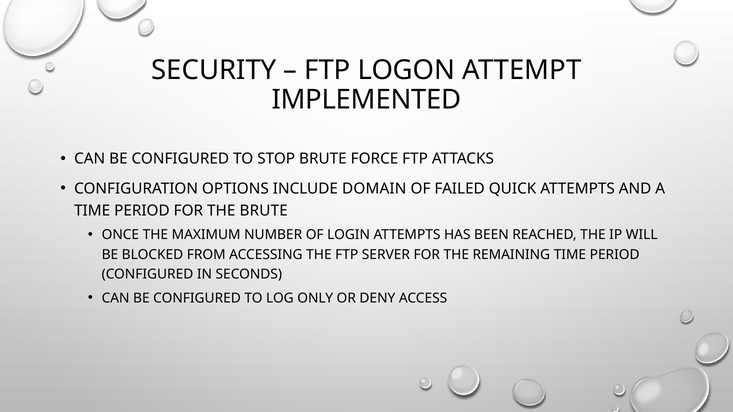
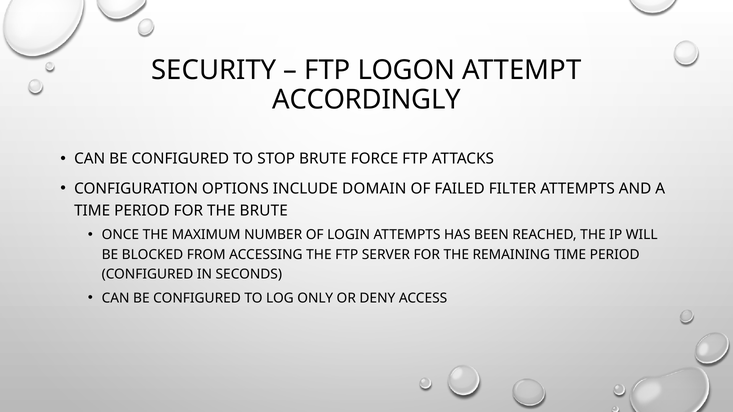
IMPLEMENTED: IMPLEMENTED -> ACCORDINGLY (367, 100)
QUICK: QUICK -> FILTER (513, 189)
